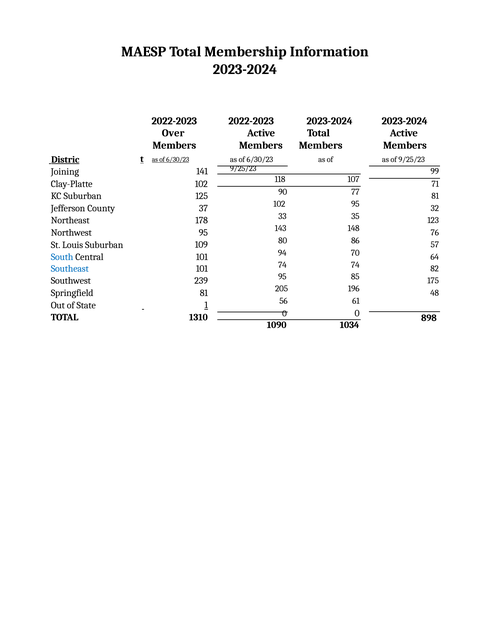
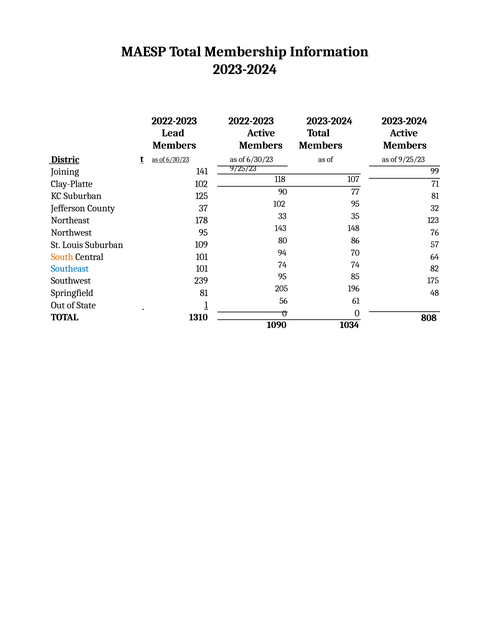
Over: Over -> Lead (173, 133)
South colour: blue -> orange (62, 257)
898: 898 -> 808 (429, 318)
